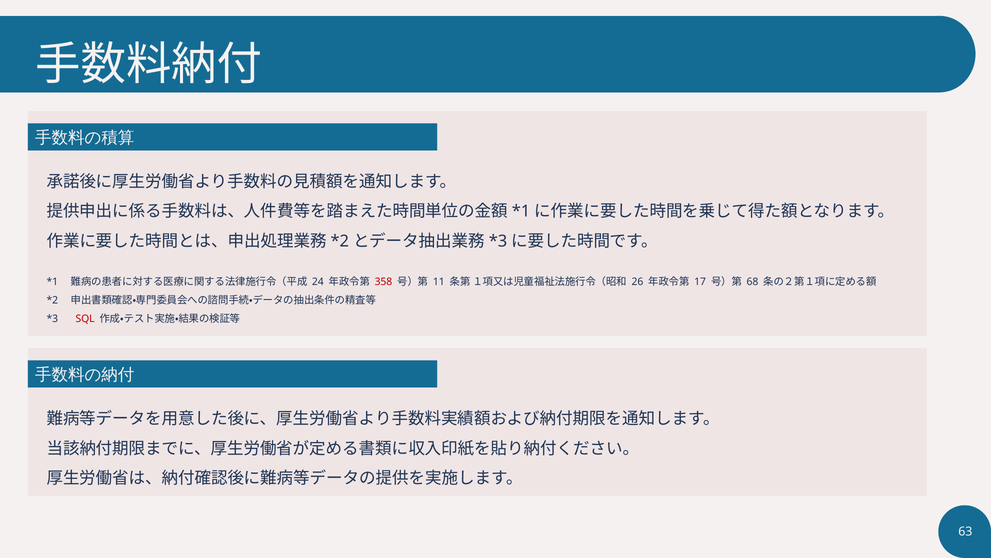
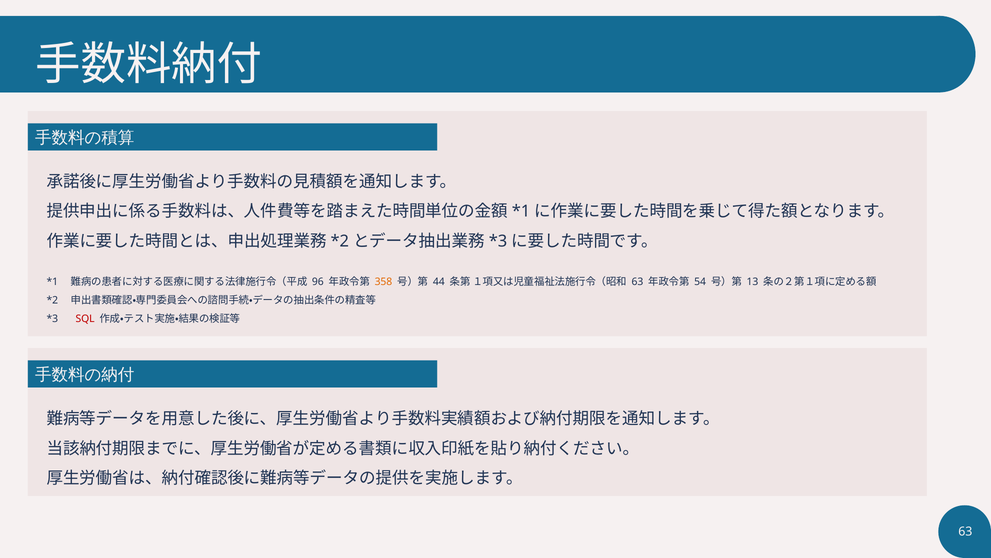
24: 24 -> 96 (318, 281)
358 colour: red -> orange (383, 281)
11: 11 -> 44 (439, 281)
26: 26 -> 63 (637, 281)
17: 17 -> 54 (700, 281)
68: 68 -> 13 (752, 281)
